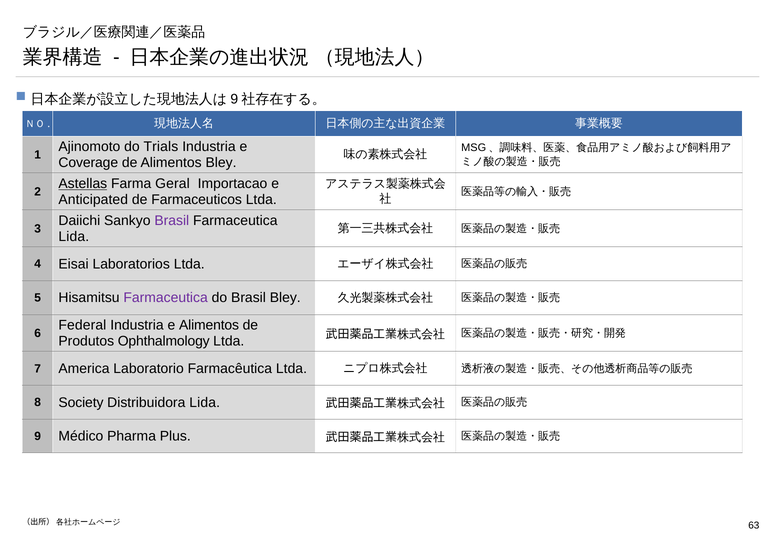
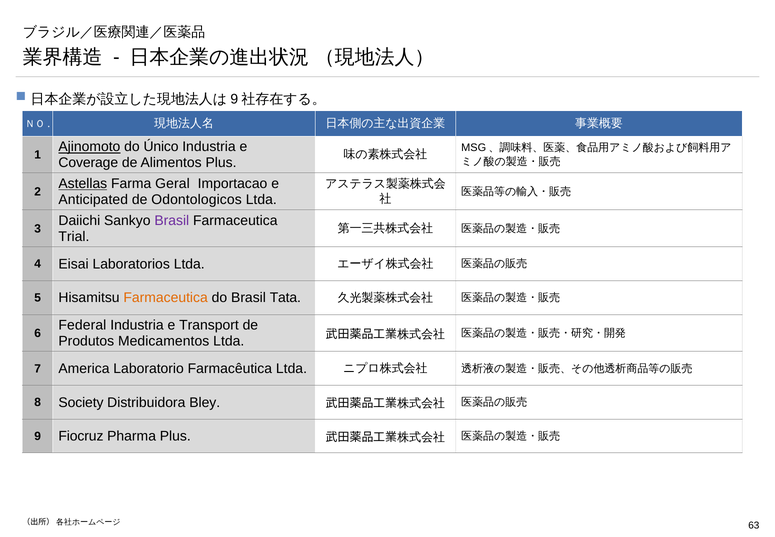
Ajinomoto underline: none -> present (89, 147)
Trials: Trials -> Único (161, 147)
Alimentos Bley: Bley -> Plus (221, 162)
Farmaceuticos: Farmaceuticos -> Odontologicos (197, 199)
Lida: Lida -> Trial (74, 236)
Farmaceutica colour: purple -> orange (166, 298)
Brasil Bley: Bley -> Tata (285, 298)
e Alimentos: Alimentos -> Transport (209, 325)
Ophthalmology: Ophthalmology -> Medicamentos (164, 341)
Distribuidora Lida: Lida -> Bley (205, 402)
Médico: Médico -> Fiocruz (81, 436)
